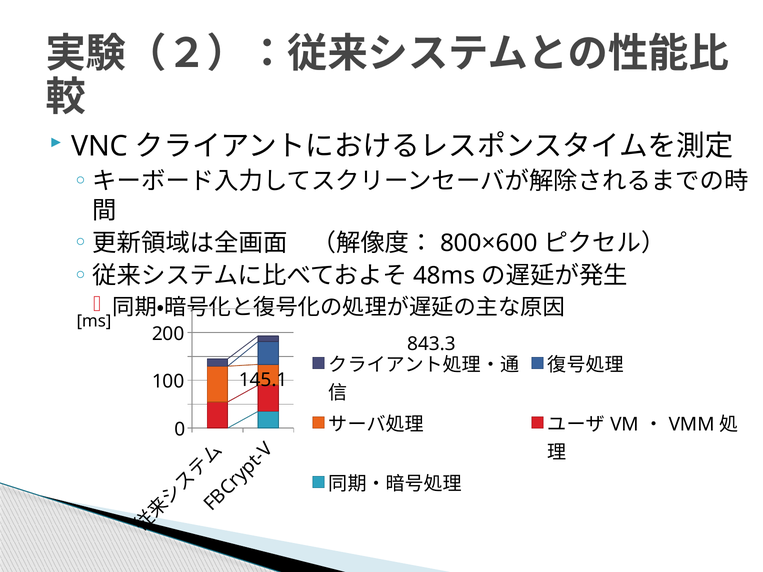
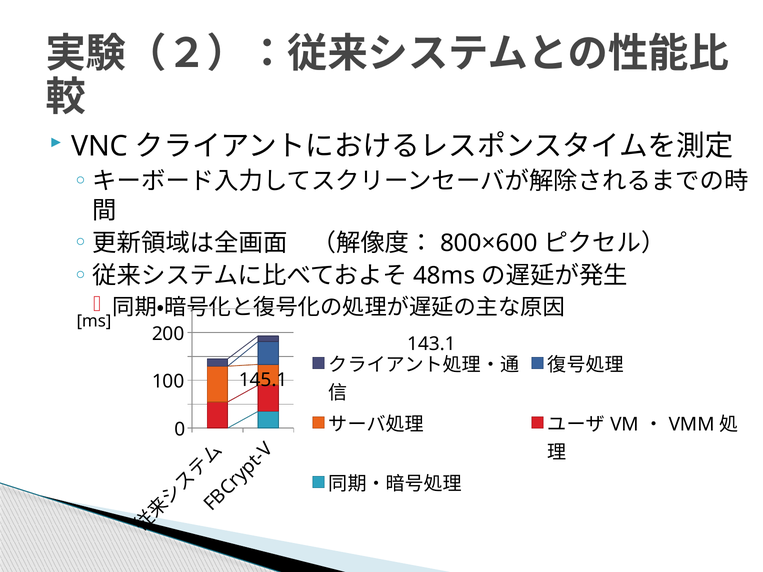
843.3: 843.3 -> 143.1 (431, 344)
